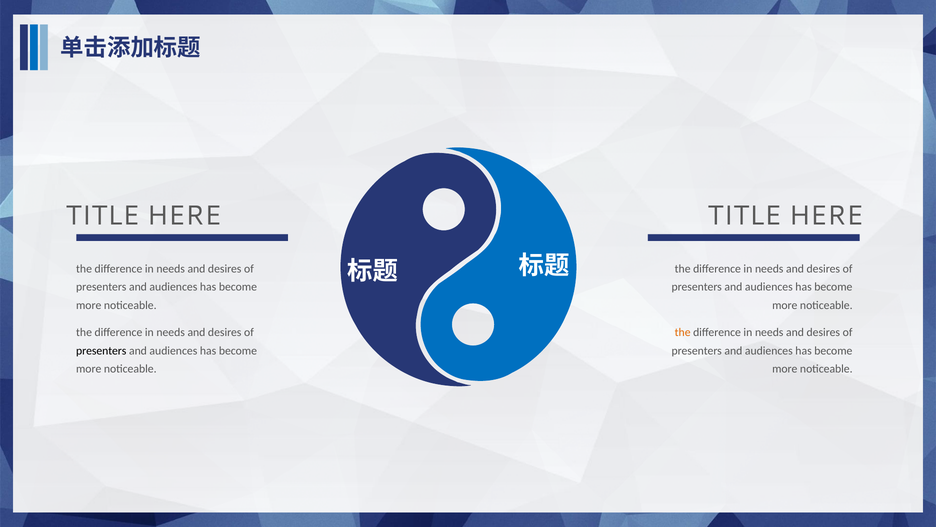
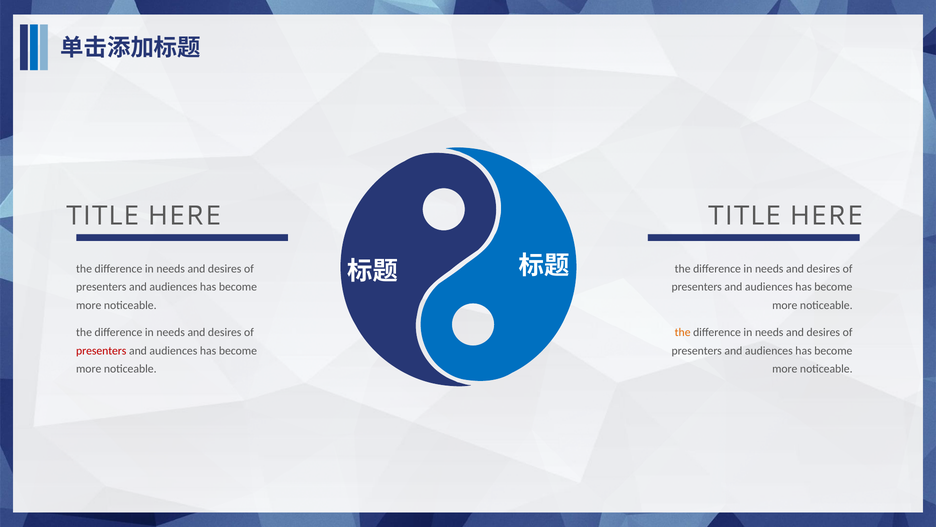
presenters colour: black -> red (101, 350)
